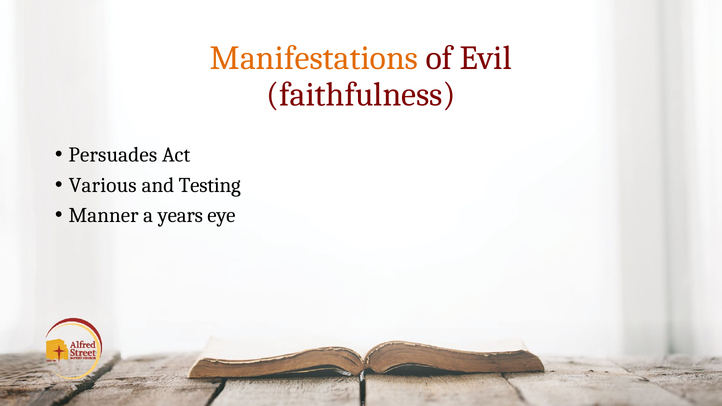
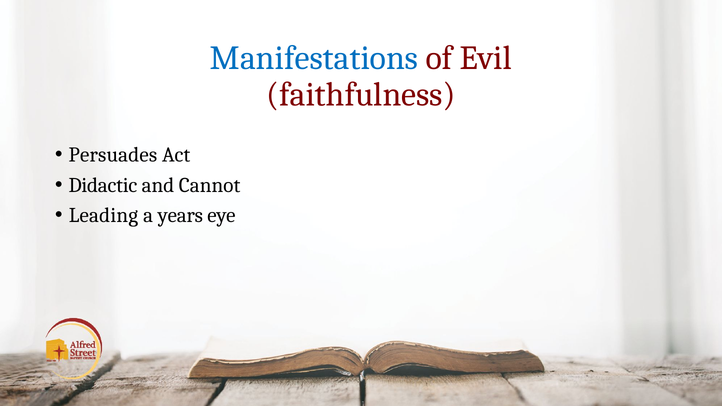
Manifestations colour: orange -> blue (314, 58)
Various: Various -> Didactic (103, 185)
Testing: Testing -> Cannot (210, 185)
Manner: Manner -> Leading (103, 215)
